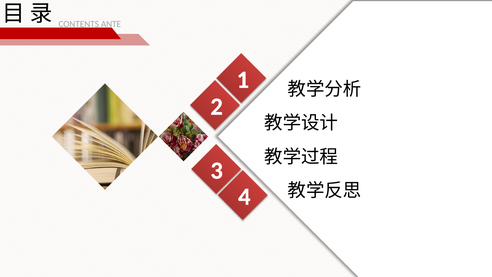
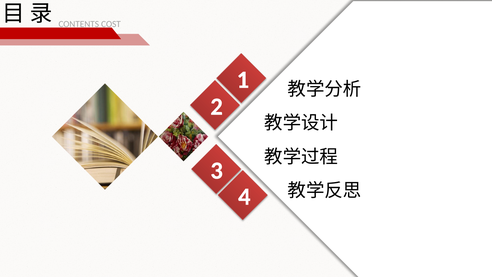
ANTE: ANTE -> COST (111, 24)
